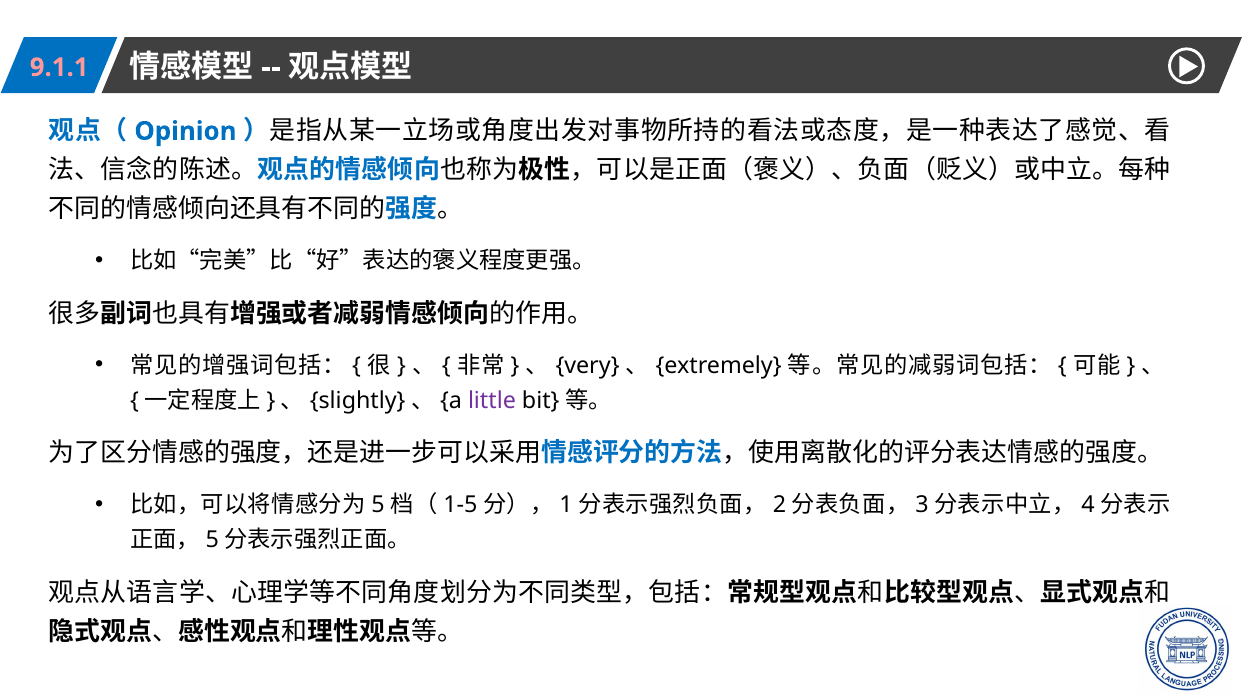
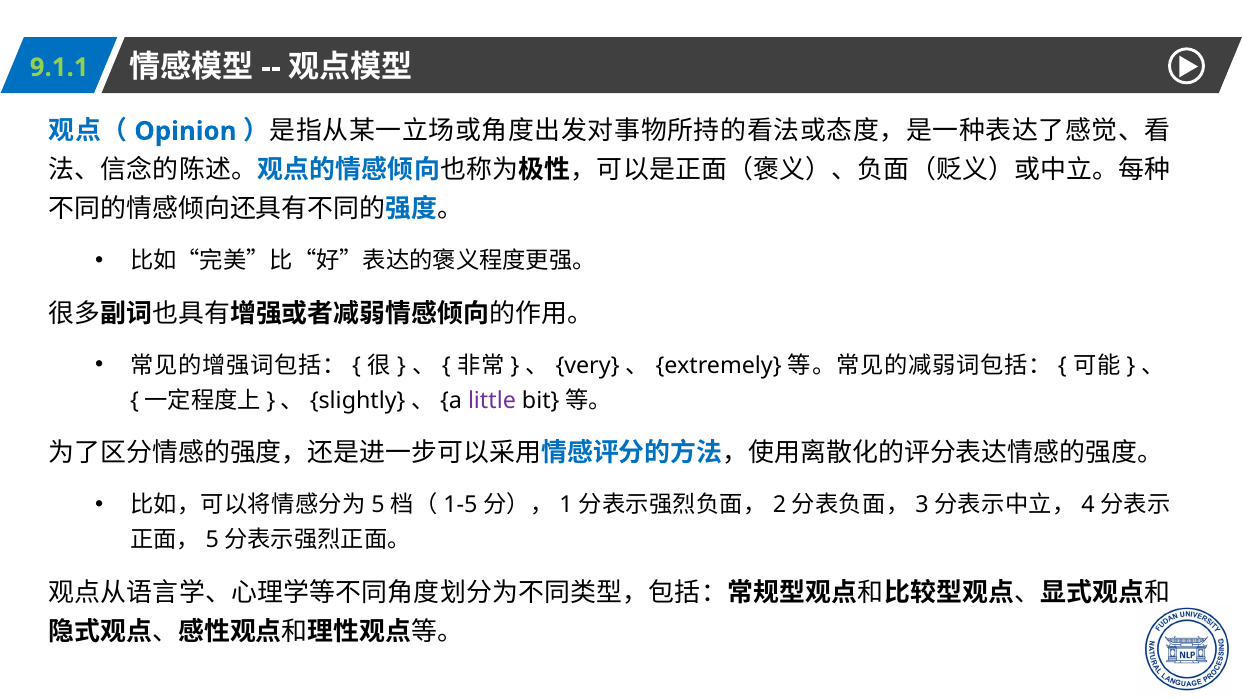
9.1.1 colour: pink -> light green (59, 67)
